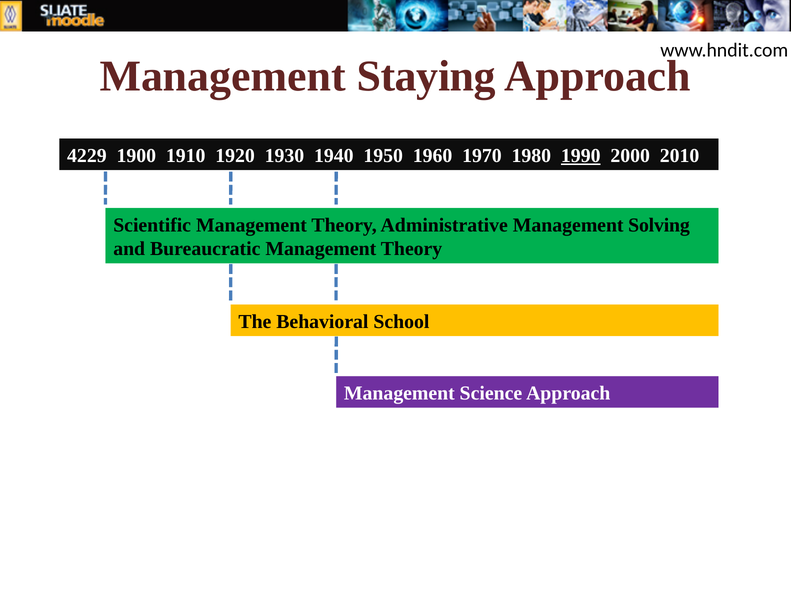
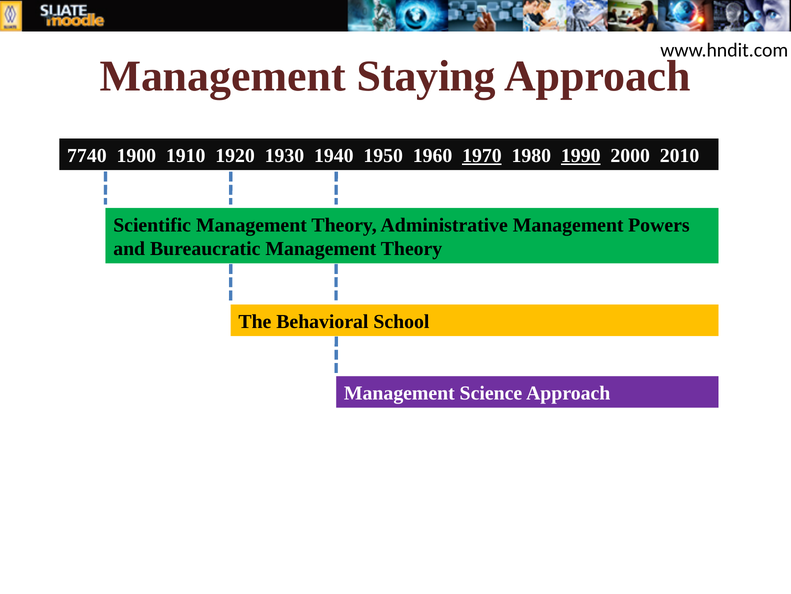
4229: 4229 -> 7740 (87, 156)
1970 underline: none -> present (482, 156)
Solving: Solving -> Powers (659, 225)
